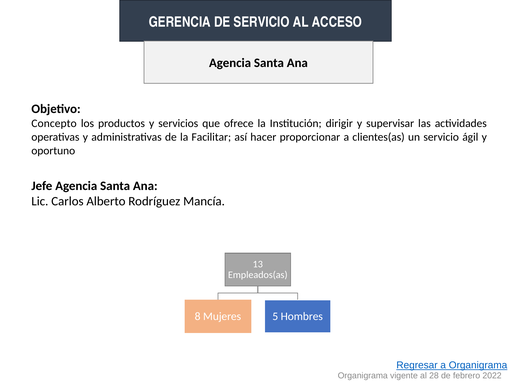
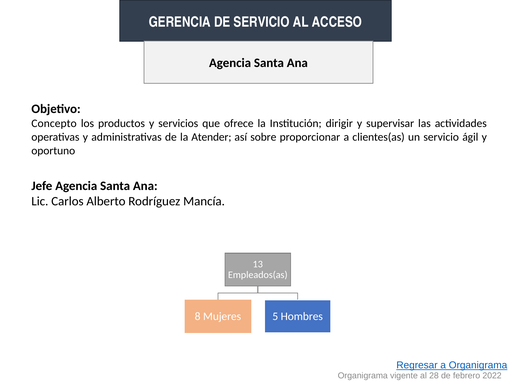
Facilitar: Facilitar -> Atender (211, 137)
hacer: hacer -> sobre (263, 137)
